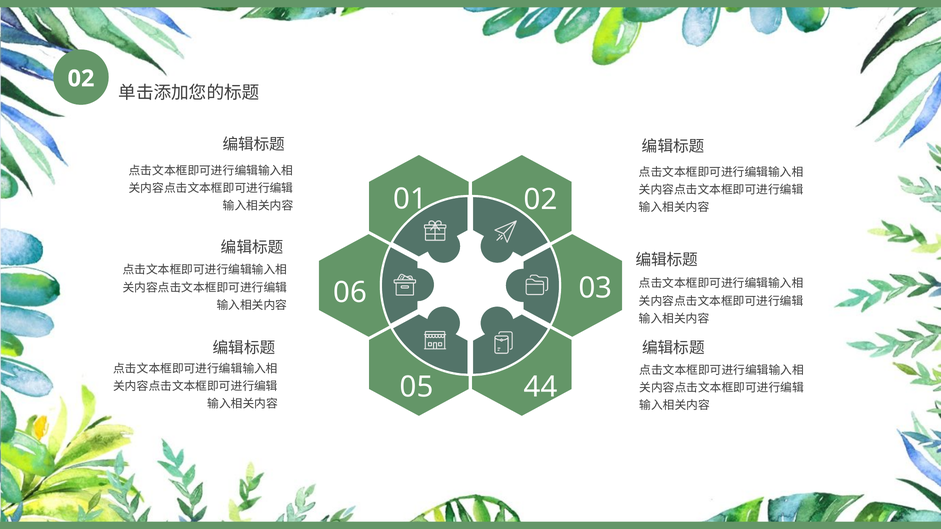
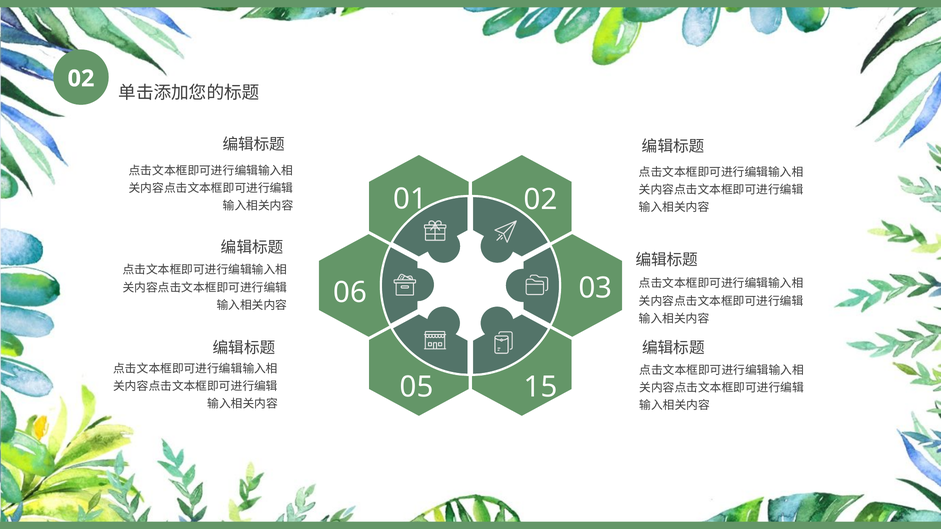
44: 44 -> 15 (541, 387)
